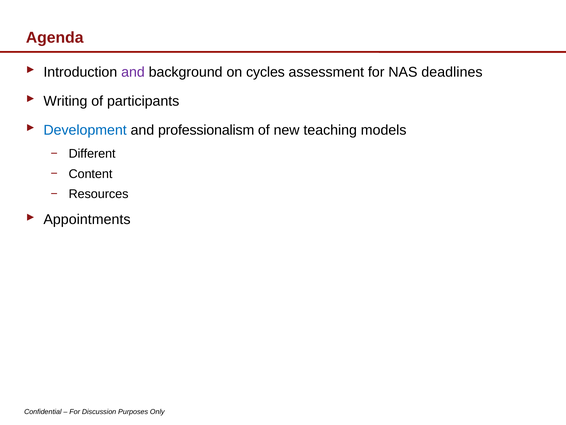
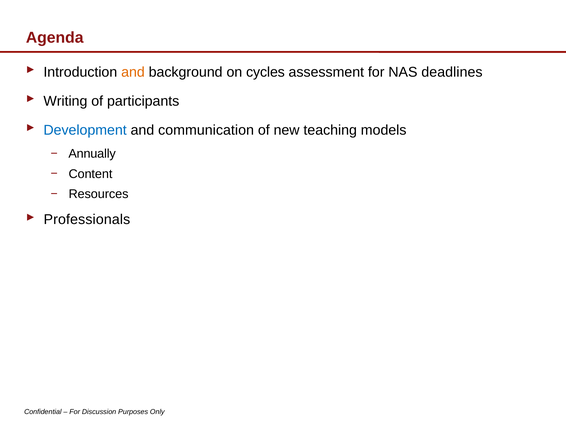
and colour: purple -> orange (133, 72)
professionalism: professionalism -> communication (206, 130)
Different: Different -> Annually (92, 154)
Appointments: Appointments -> Professionals (87, 219)
